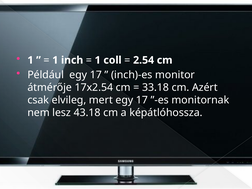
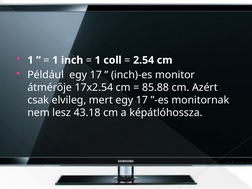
33.18: 33.18 -> 85.88 (155, 87)
